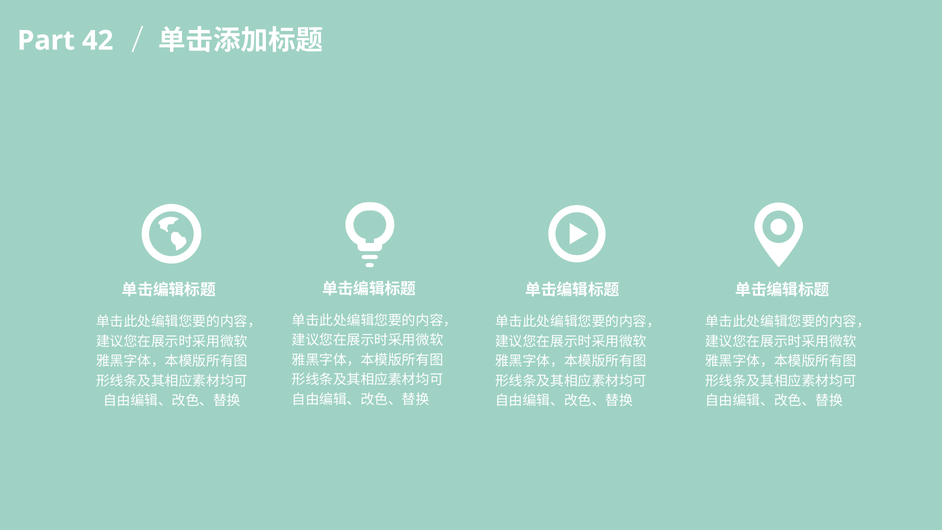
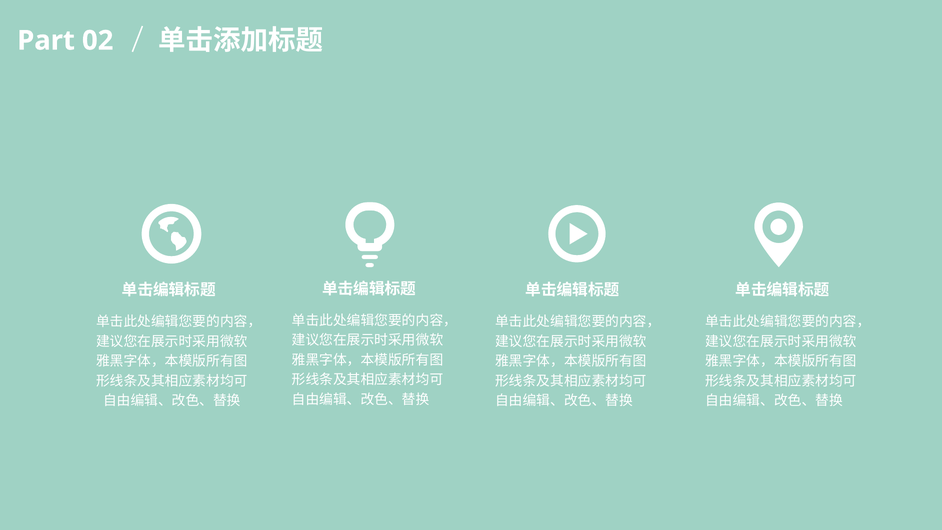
42: 42 -> 02 (98, 41)
